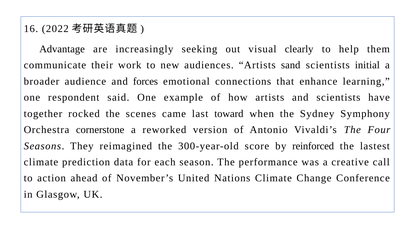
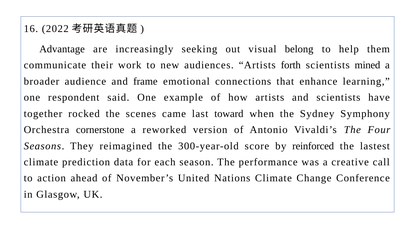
clearly: clearly -> belong (299, 49)
sand: sand -> forth (291, 65)
initial: initial -> mined (367, 65)
forces: forces -> frame (145, 82)
